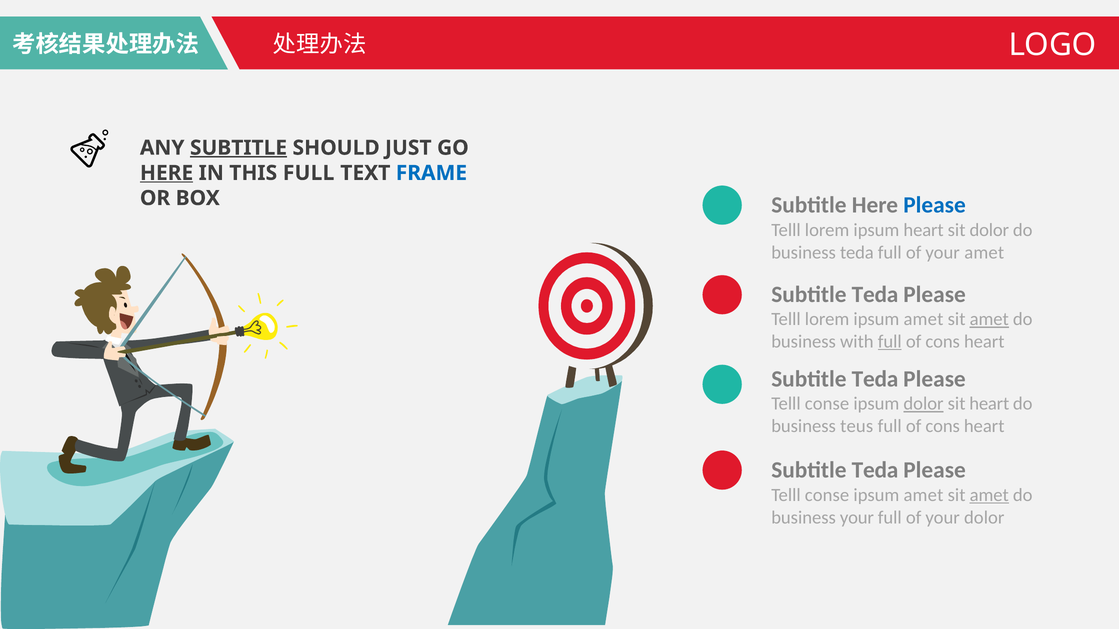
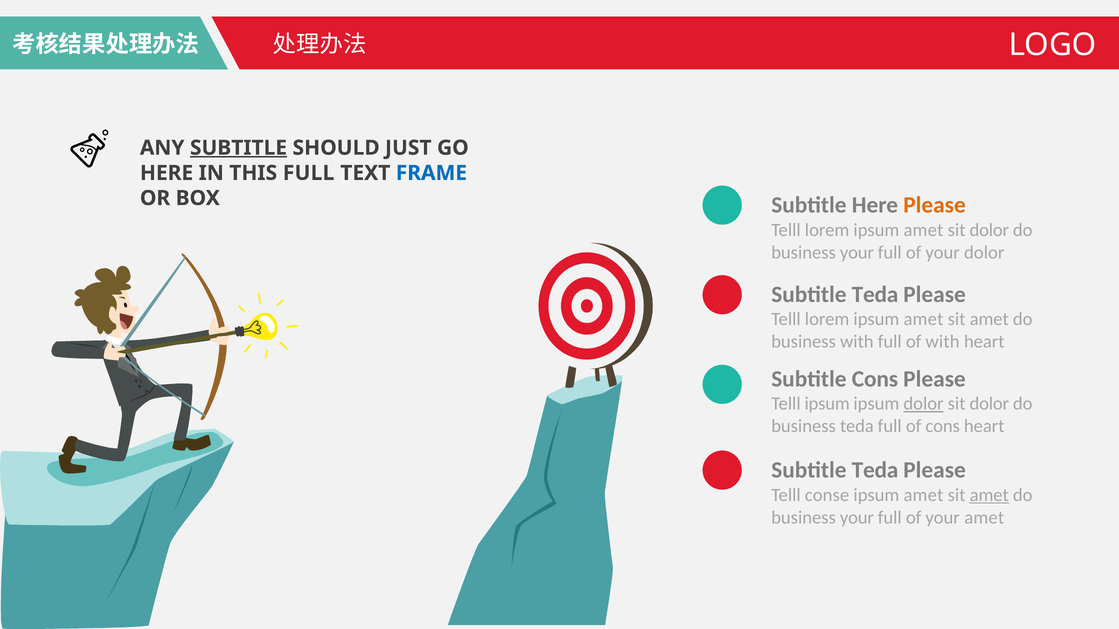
HERE underline: present -> none (167, 173)
Please colour: blue -> orange (935, 205)
heart: heart -> amet (923, 230)
teda: teda -> your (857, 253)
your amet: amet -> dolor (984, 253)
amet underline: present -> none (989, 319)
full underline: present -> none (890, 342)
cons: cons -> with (943, 342)
Teda: Teda -> Cons (875, 379)
conse: conse -> ipsum (827, 404)
heart: heart -> dolor (989, 404)
business teus: teus -> teda (857, 426)
your dolor: dolor -> amet (984, 518)
